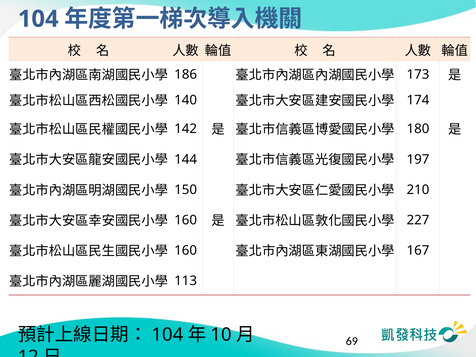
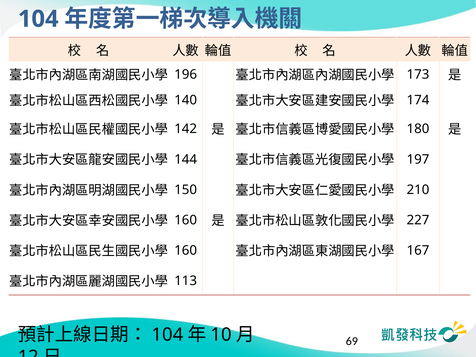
186: 186 -> 196 (186, 74)
